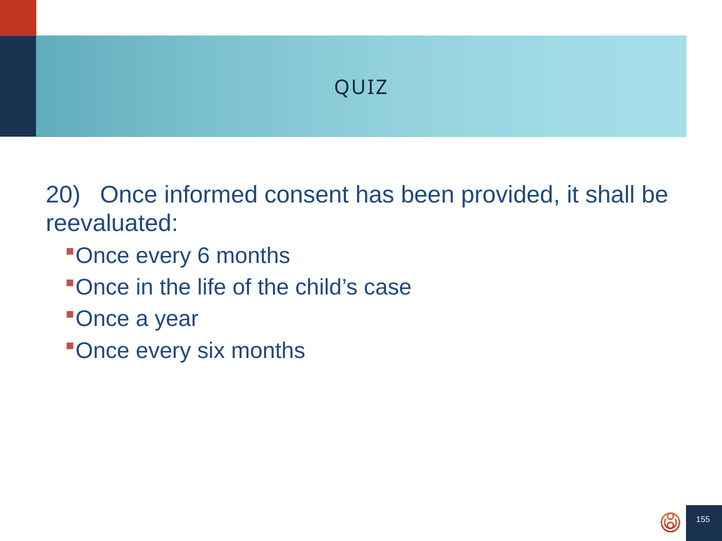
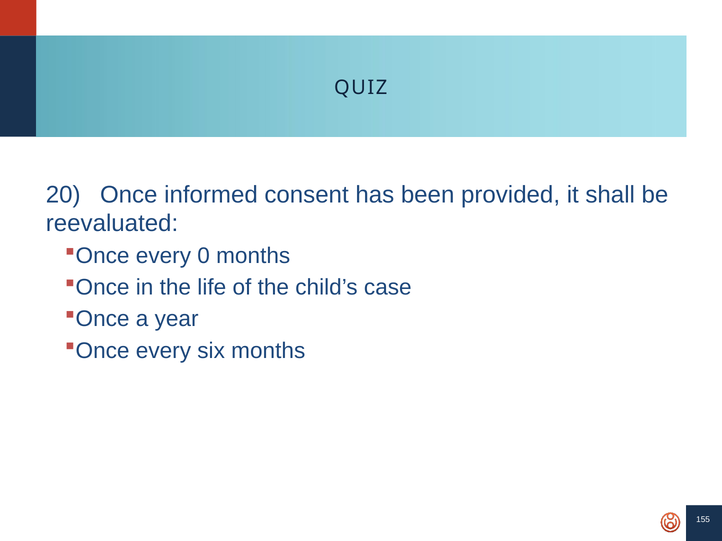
6: 6 -> 0 (204, 256)
